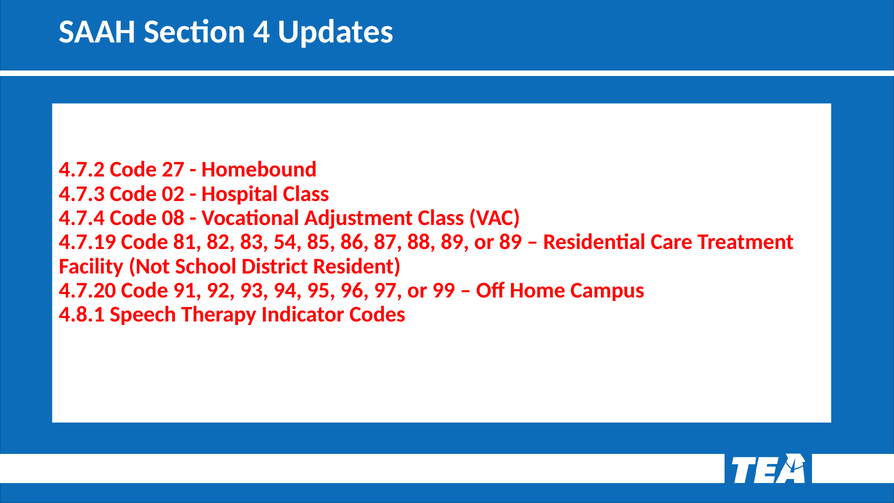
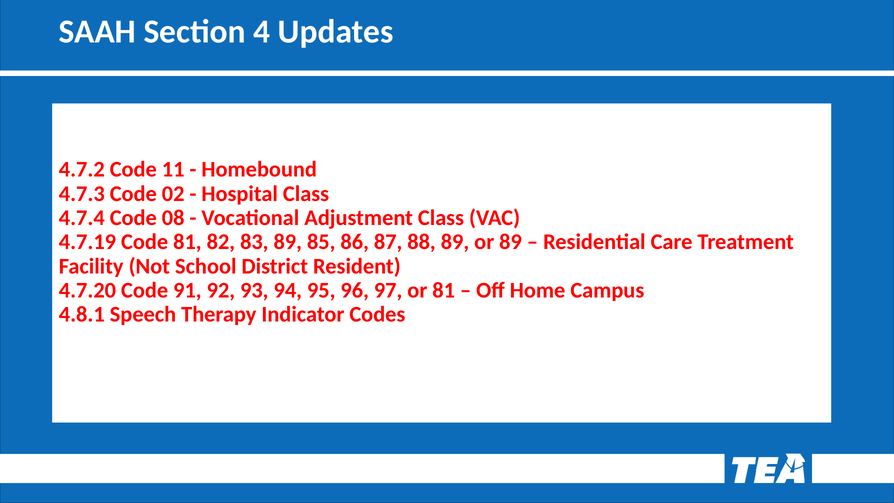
27: 27 -> 11 (173, 170)
83 54: 54 -> 89 (288, 242)
or 99: 99 -> 81 (444, 290)
